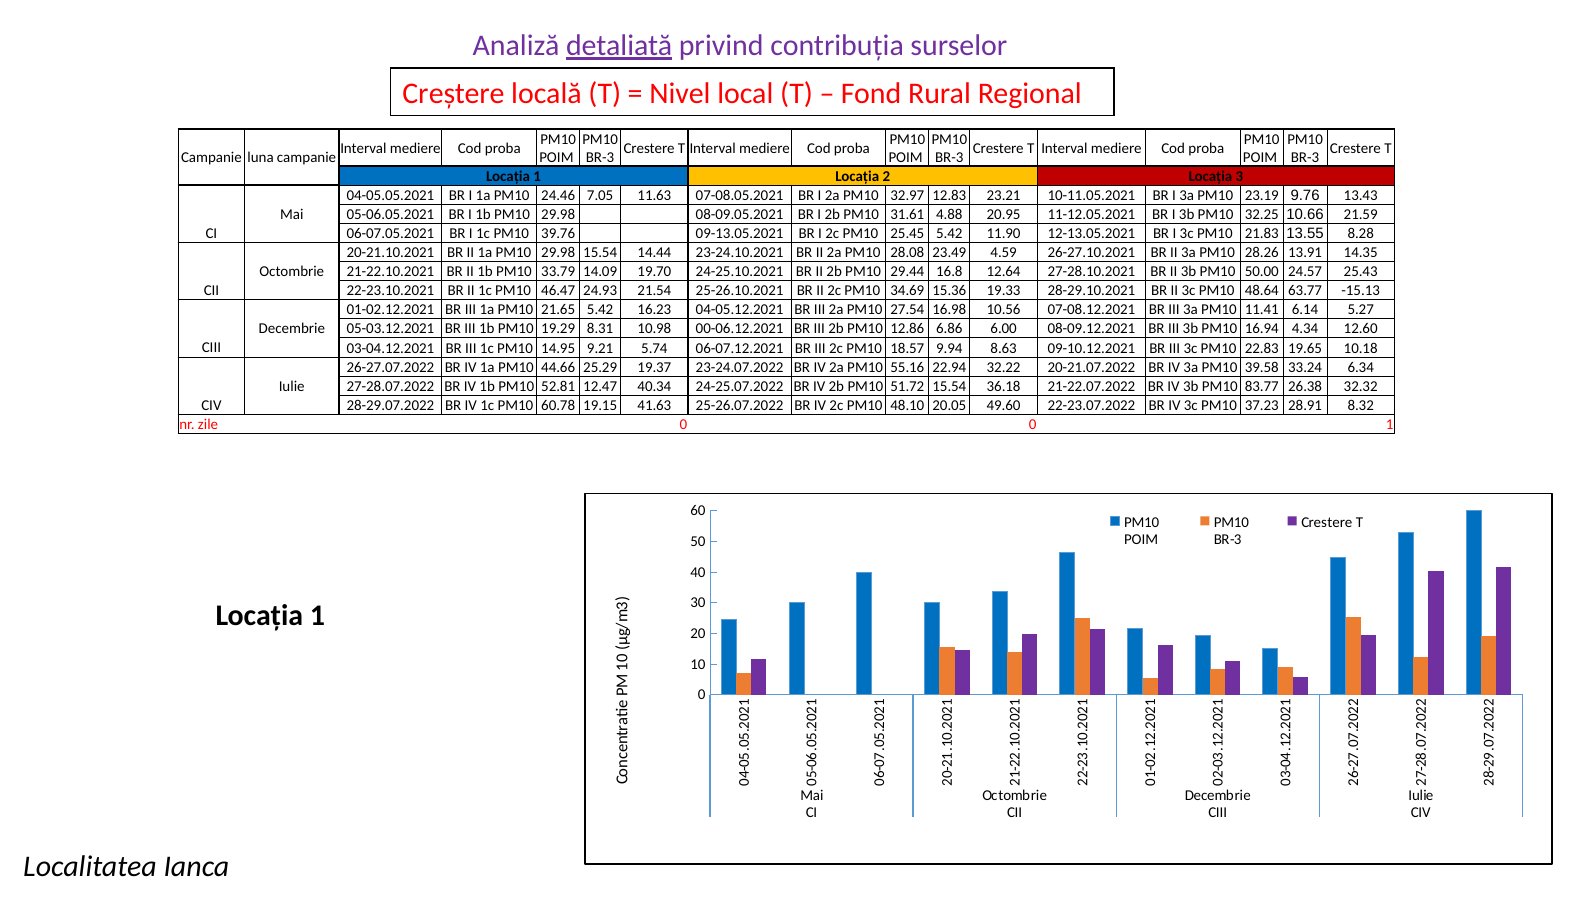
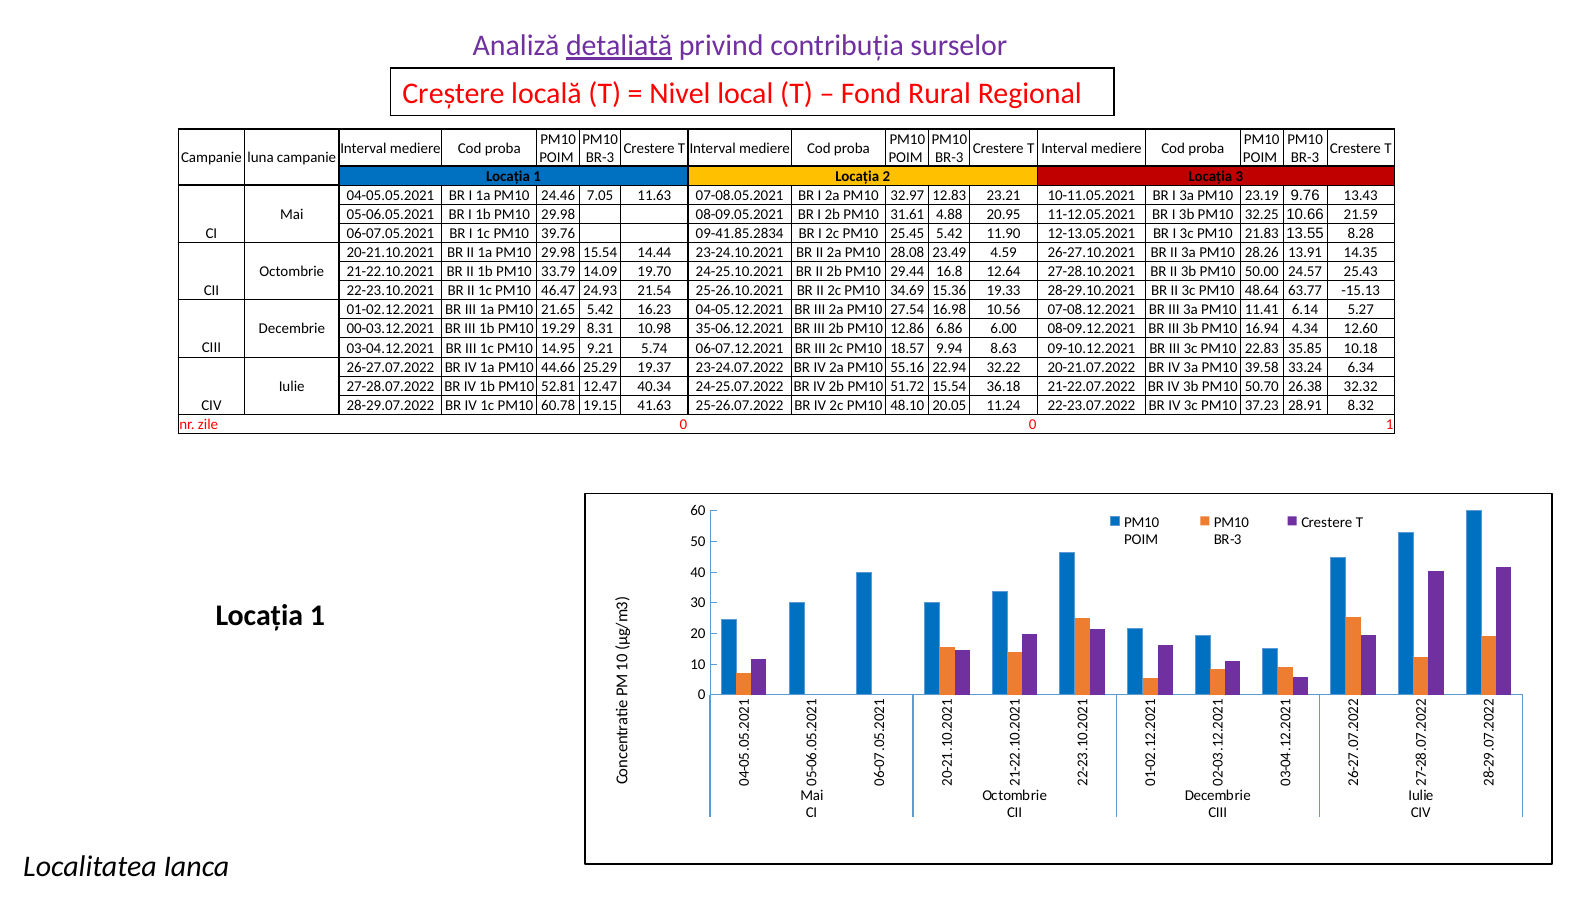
09-13.05.2021: 09-13.05.2021 -> 09-41.85.2834 (740, 233)
05-03.12.2021: 05-03.12.2021 -> 00-03.12.2021 (390, 329)
00-06.12.2021: 00-06.12.2021 -> 35-06.12.2021 (740, 329)
19.65: 19.65 -> 35.85 (1305, 348)
83.77: 83.77 -> 50.70 (1262, 386)
49.60: 49.60 -> 11.24 (1004, 405)
